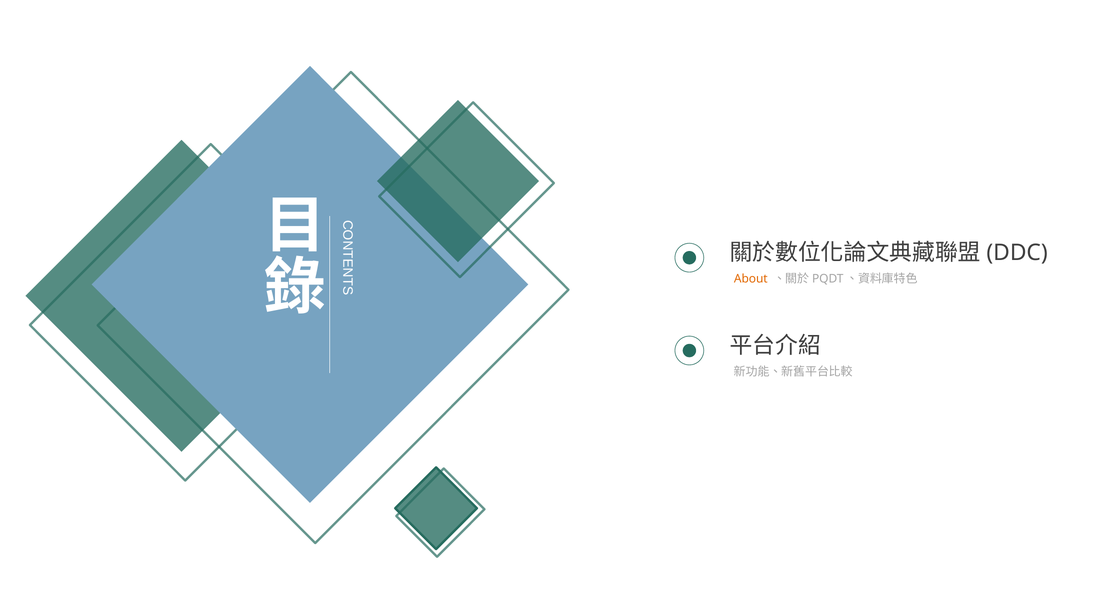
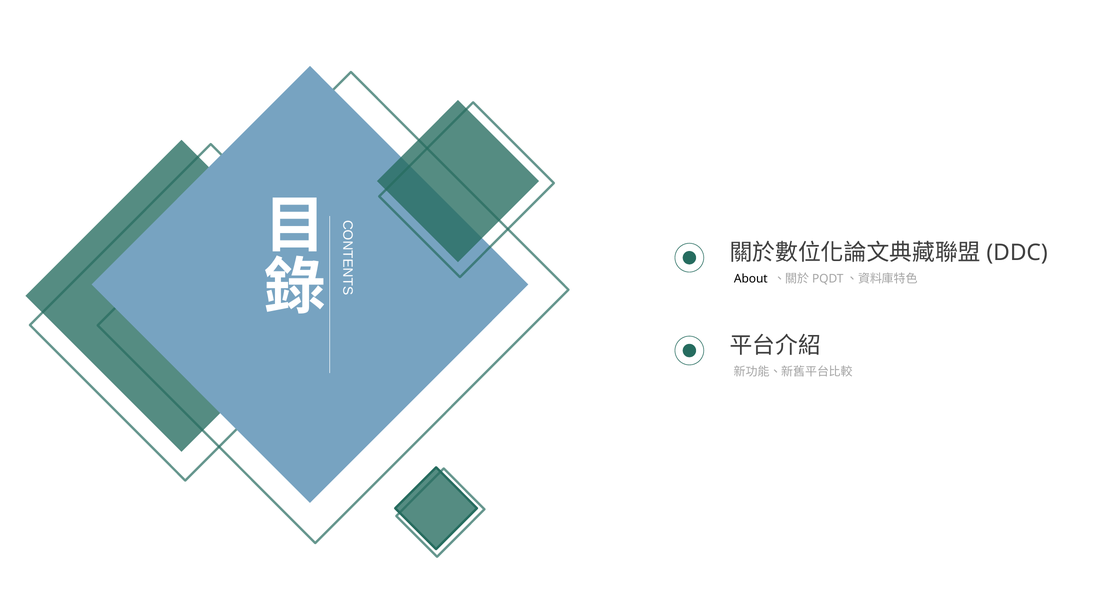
About colour: orange -> black (751, 279)
